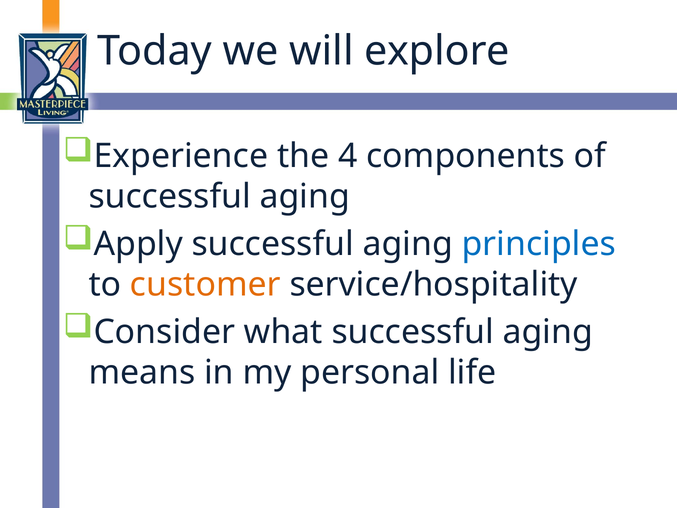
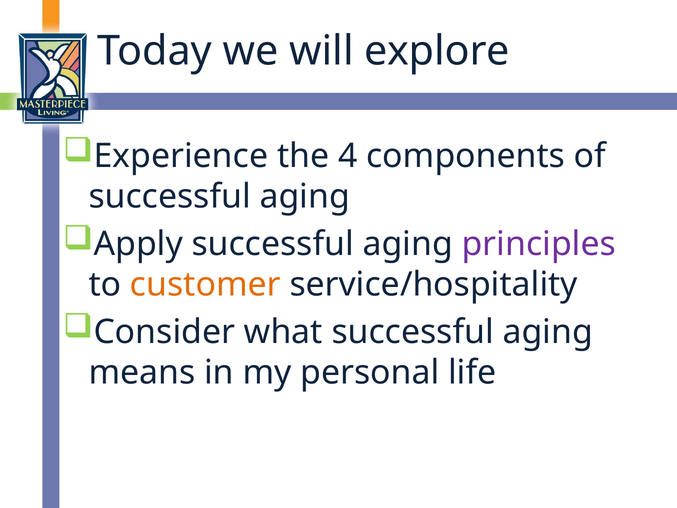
principles colour: blue -> purple (539, 244)
